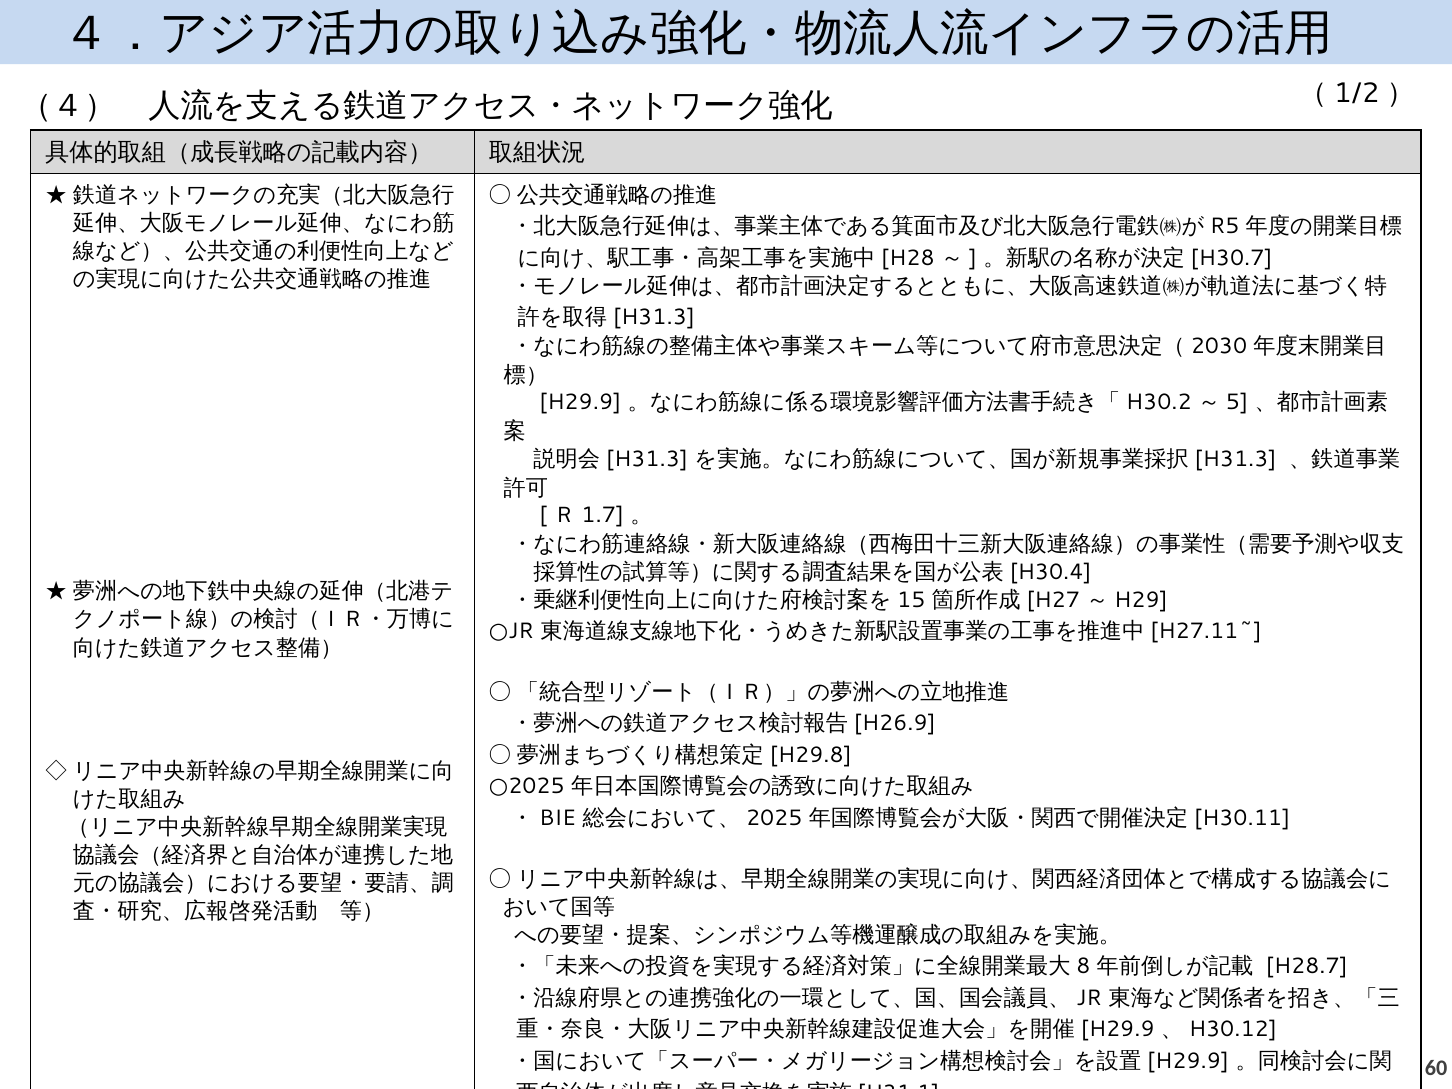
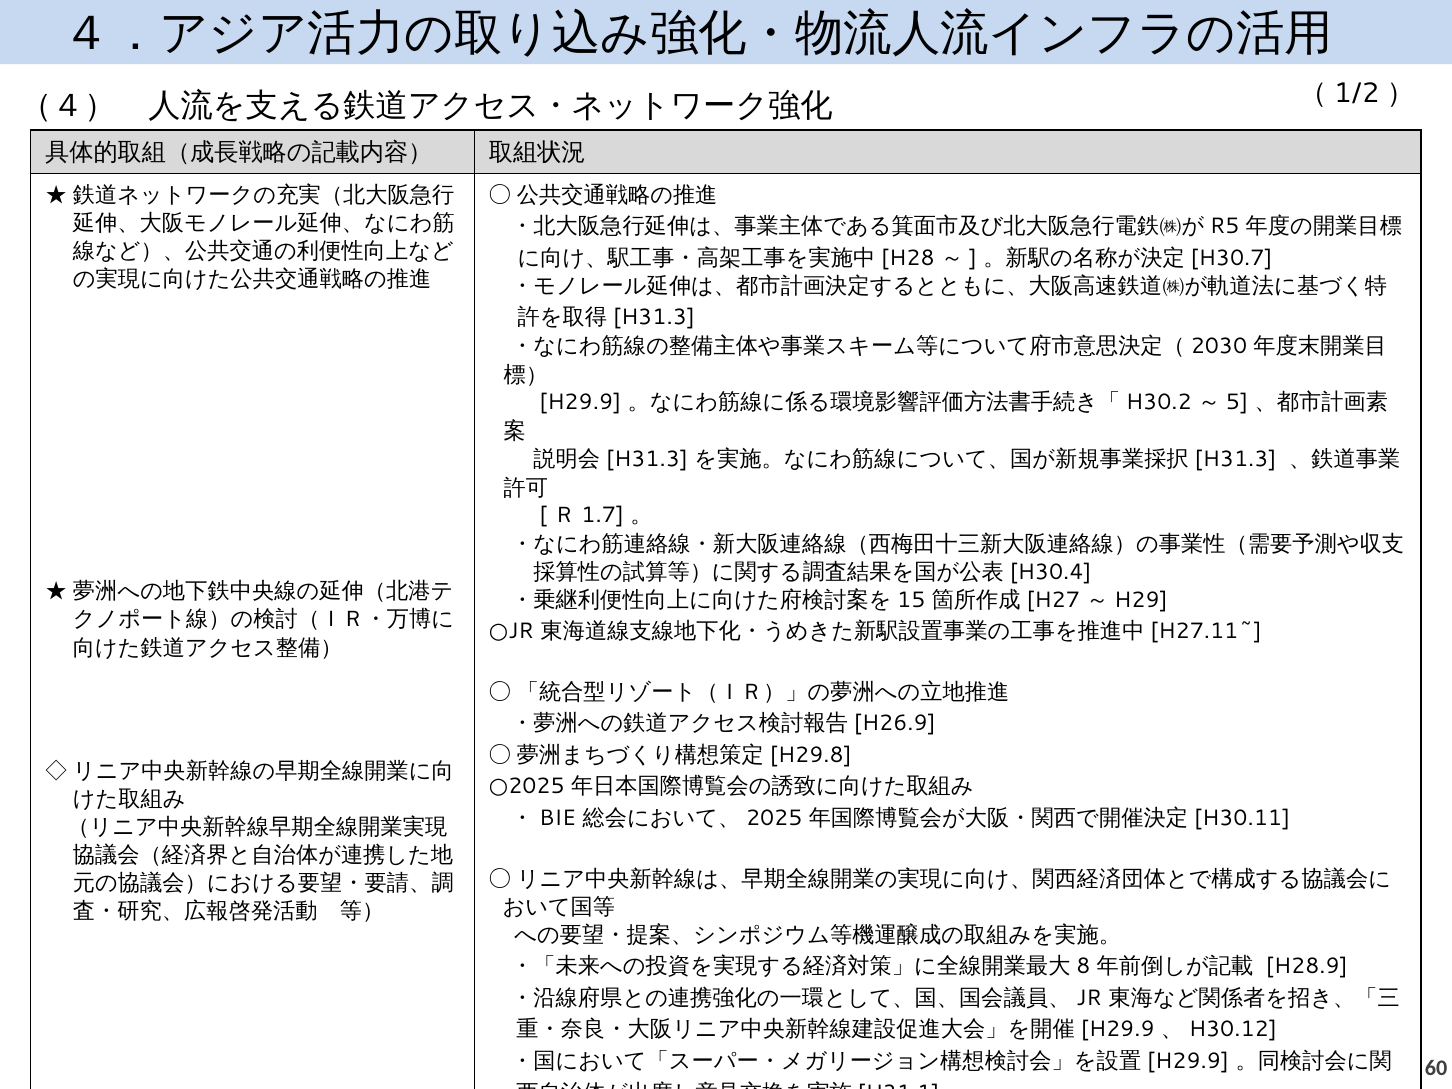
H28.7: H28.7 -> H28.9 (1307, 966)
